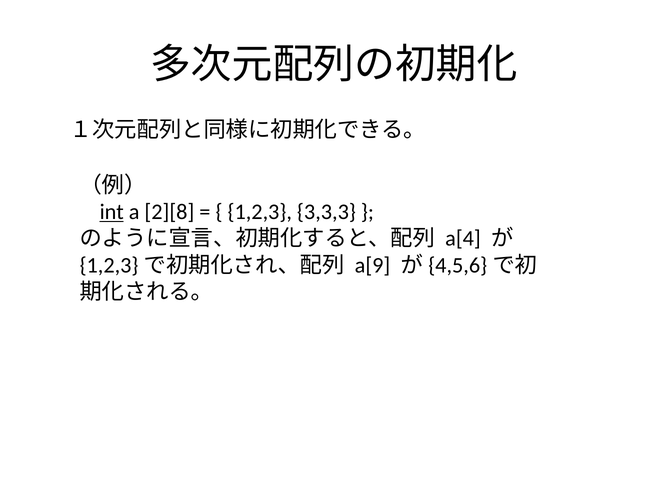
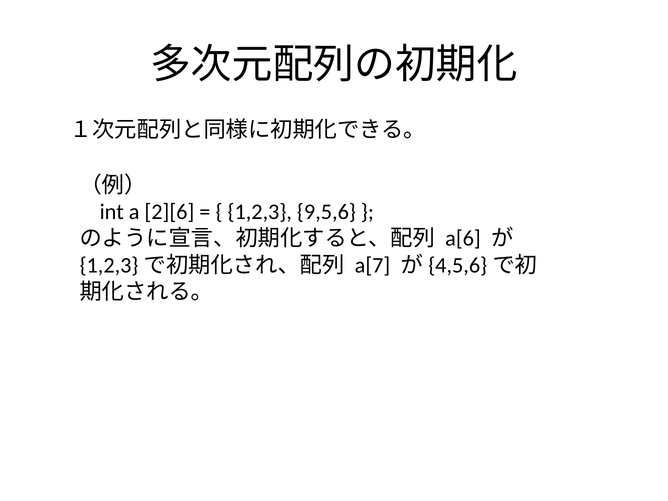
int underline: present -> none (112, 212)
2][8: 2][8 -> 2][6 (169, 212)
3,3,3: 3,3,3 -> 9,5,6 (326, 212)
a[4: a[4 -> a[6 (463, 239)
a[9: a[9 -> a[7 (372, 265)
